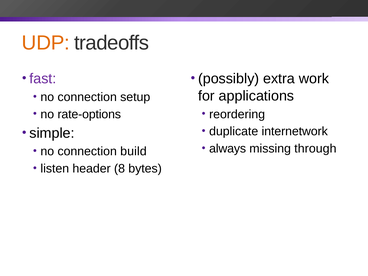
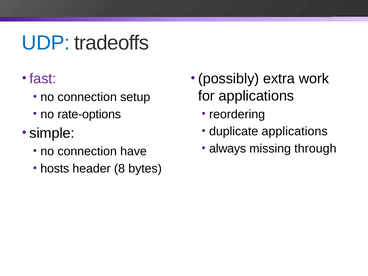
UDP colour: orange -> blue (46, 43)
duplicate internetwork: internetwork -> applications (295, 131)
build: build -> have (134, 151)
listen: listen -> hosts (55, 169)
